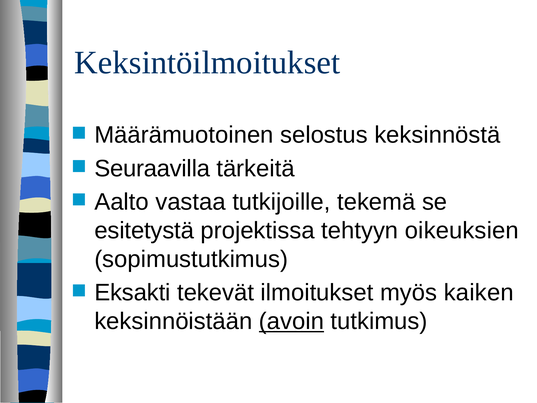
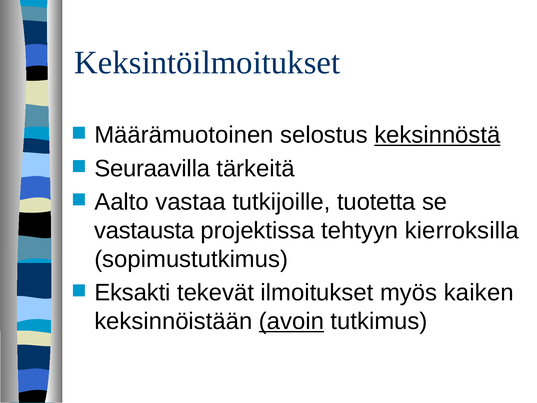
keksinnöstä underline: none -> present (437, 135)
tekemä: tekemä -> tuotetta (376, 202)
esitetystä: esitetystä -> vastausta (144, 231)
oikeuksien: oikeuksien -> kierroksilla (462, 231)
